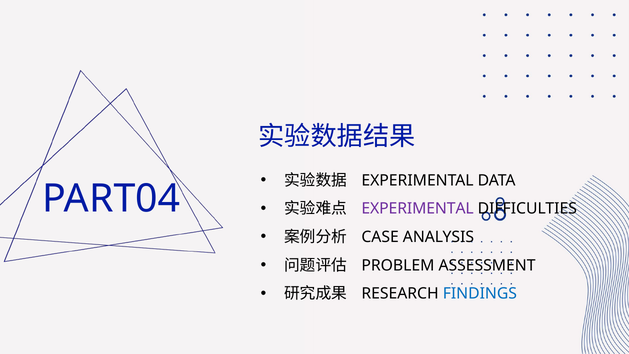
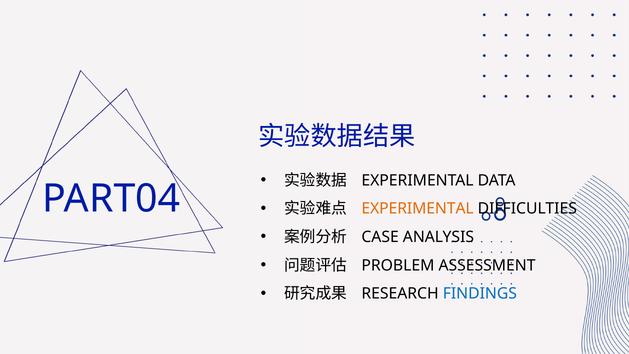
EXPERIMENTAL colour: purple -> orange (418, 209)
